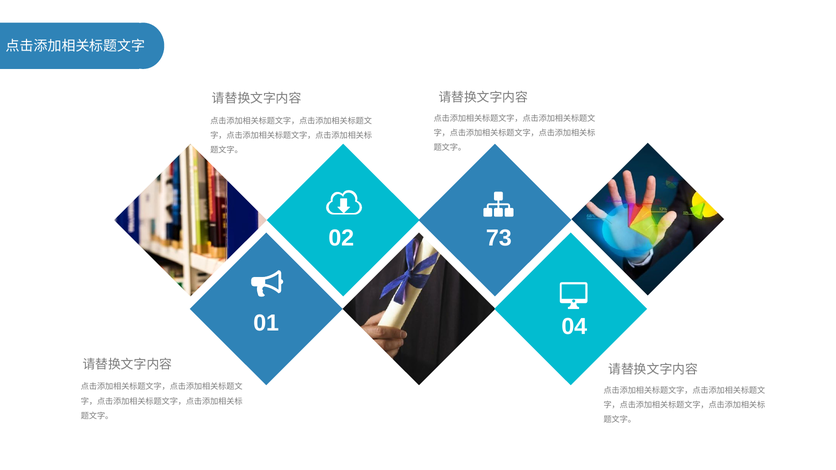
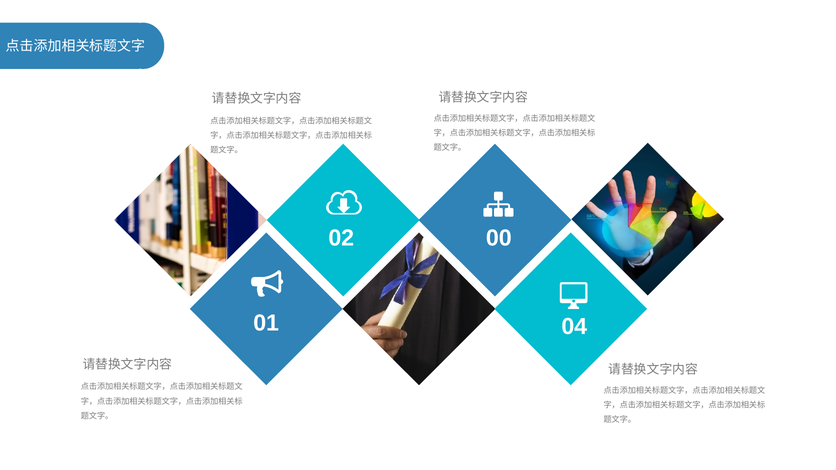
73: 73 -> 00 (499, 238)
